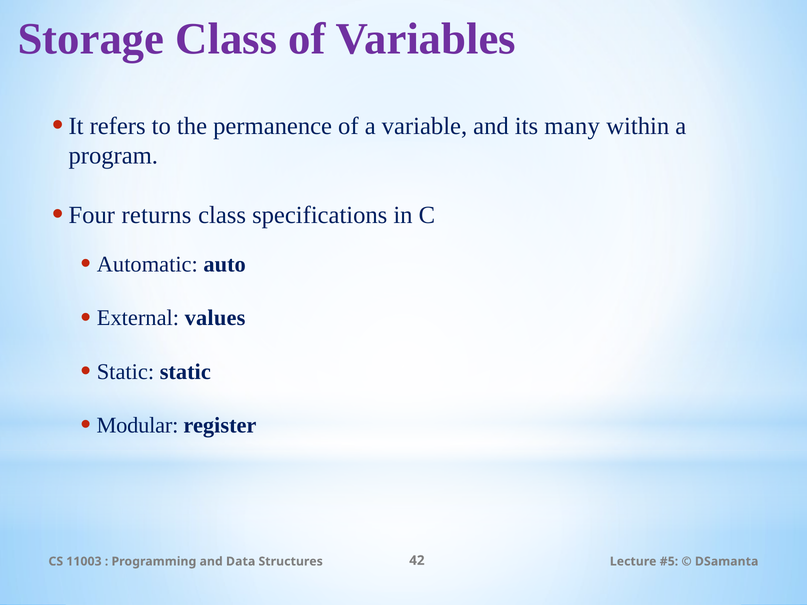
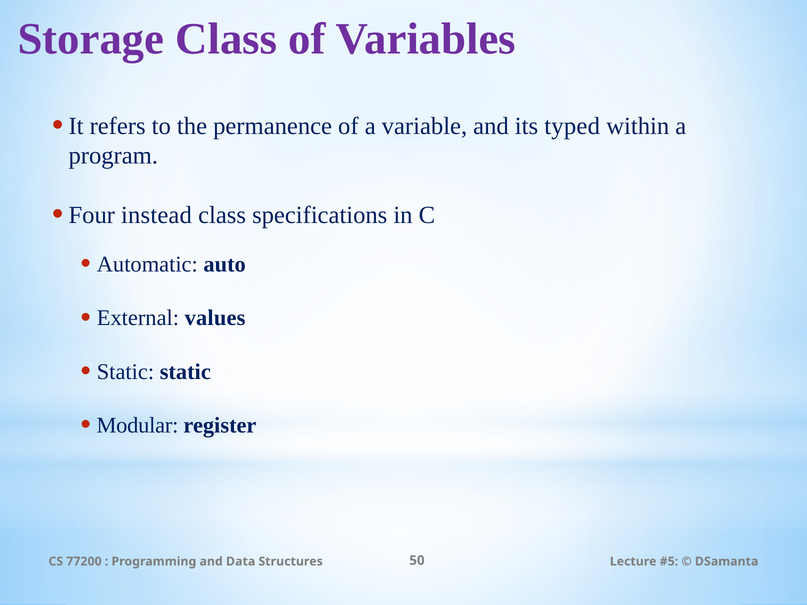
many: many -> typed (572, 126)
returns: returns -> instead (157, 215)
11003: 11003 -> 77200 (84, 562)
42: 42 -> 50 (417, 561)
